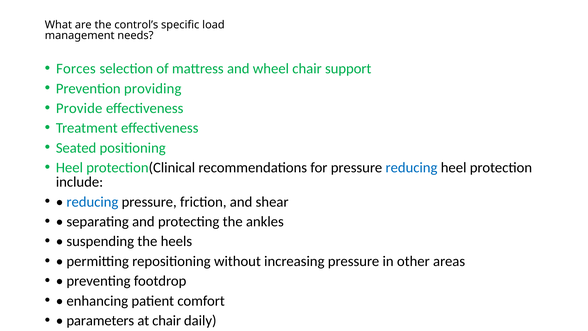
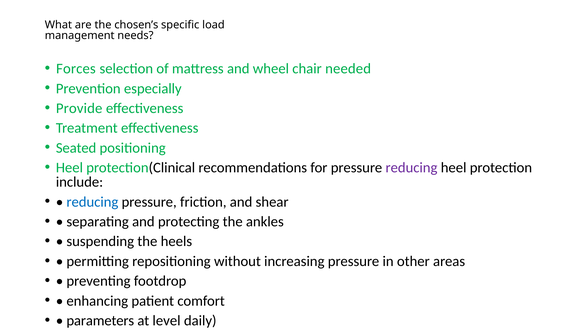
control’s: control’s -> chosen’s (136, 25)
support: support -> needed (348, 69)
providing: providing -> especially (153, 88)
reducing colour: blue -> purple (411, 168)
at chair: chair -> level (167, 320)
